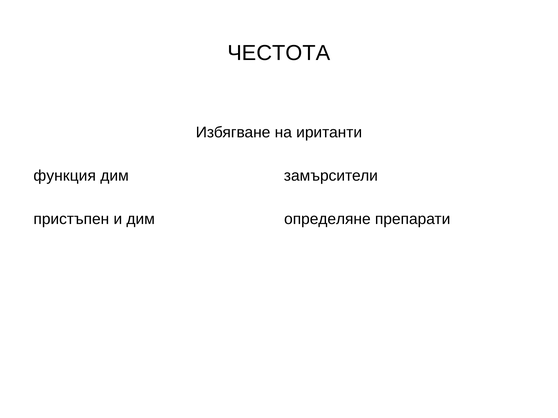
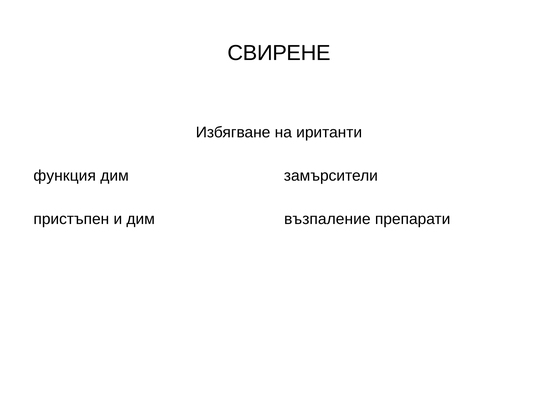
ЧЕСТОТА: ЧЕСТОТА -> СВИРЕНЕ (279, 53)
определяне: определяне -> възпаление (327, 219)
